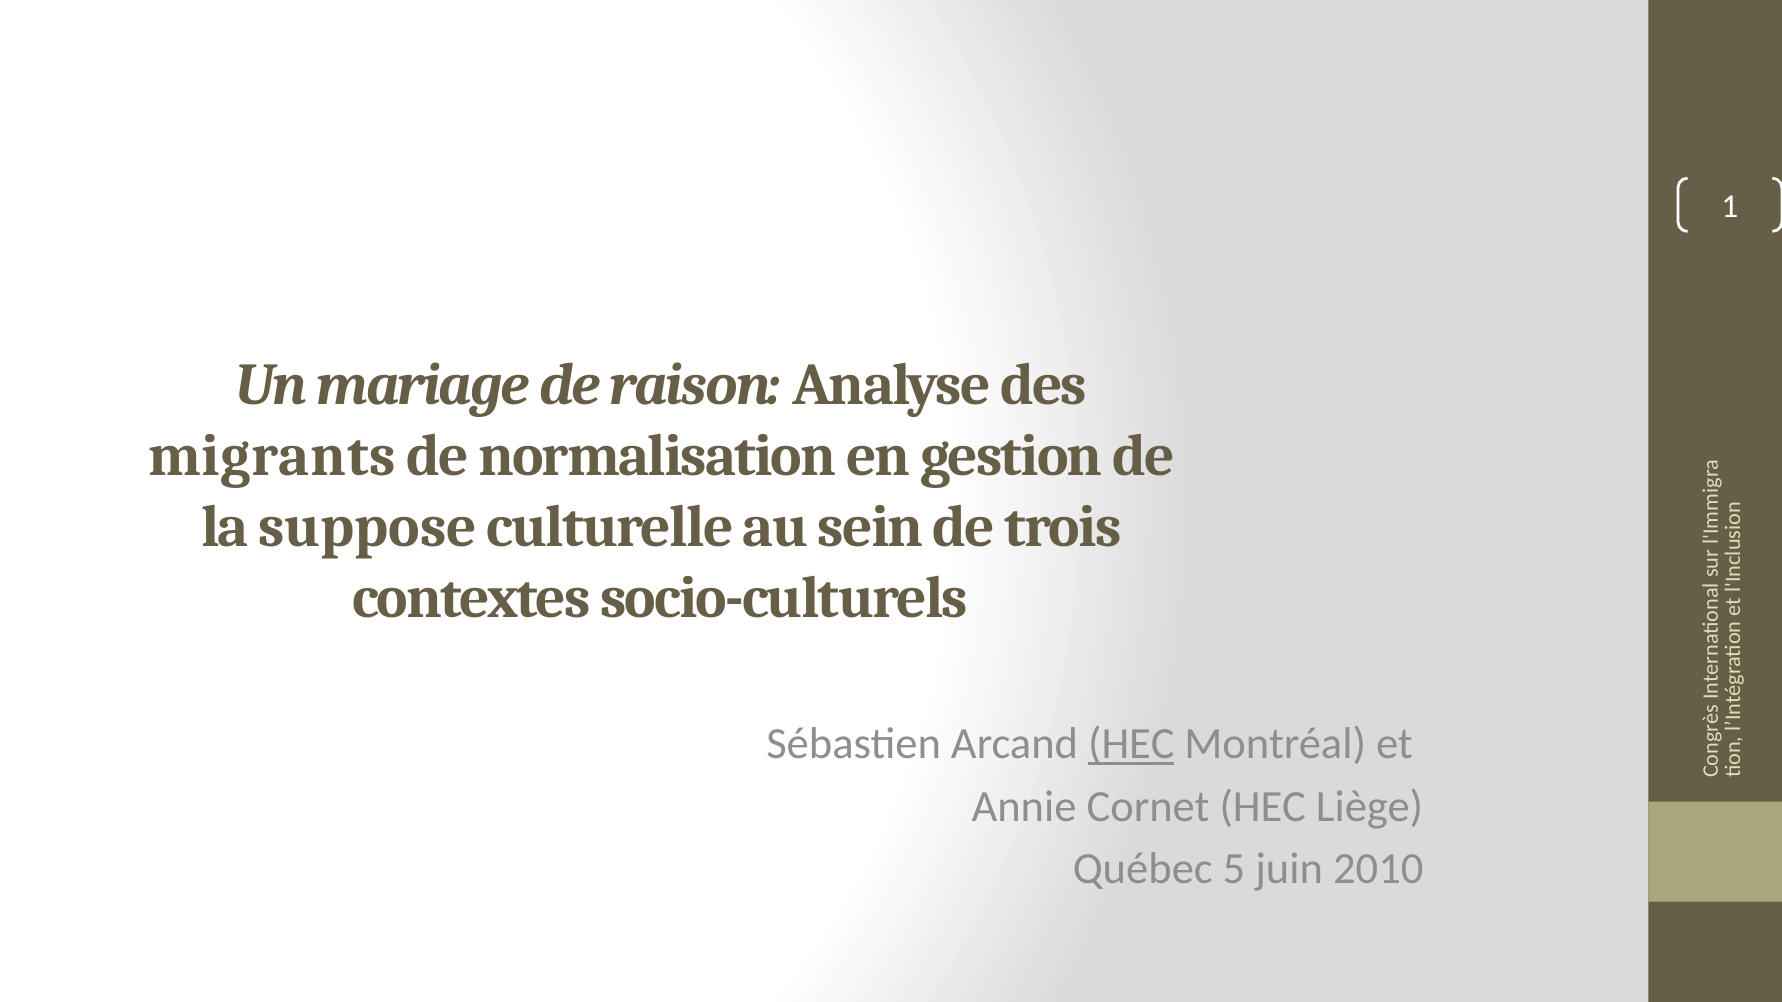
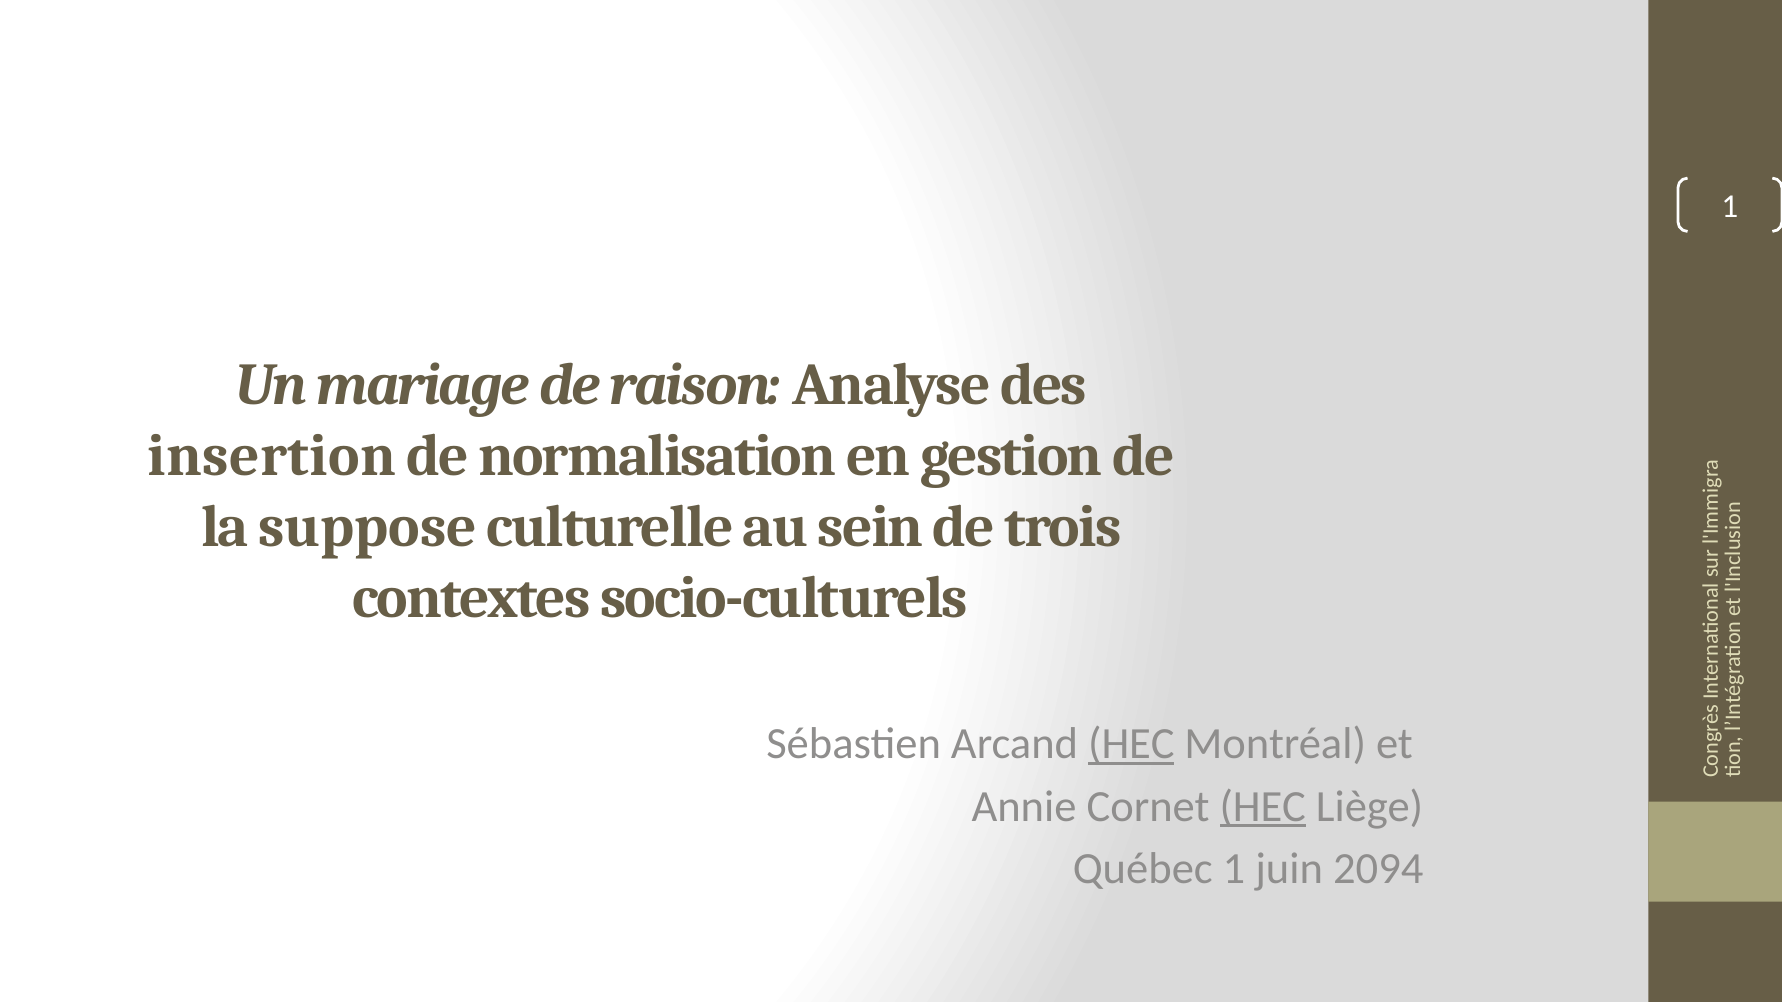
migrants: migrants -> insertion (272, 456)
HEC underline: none -> present (1263, 807)
Québec 5: 5 -> 1 (1234, 869)
2010: 2010 -> 2094 (1378, 869)
